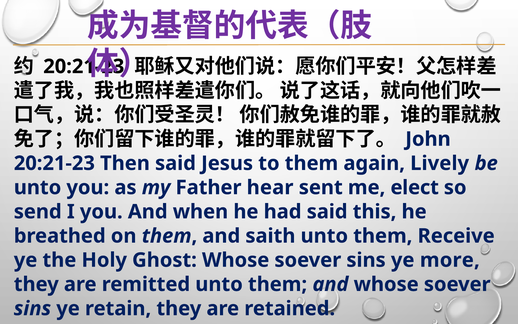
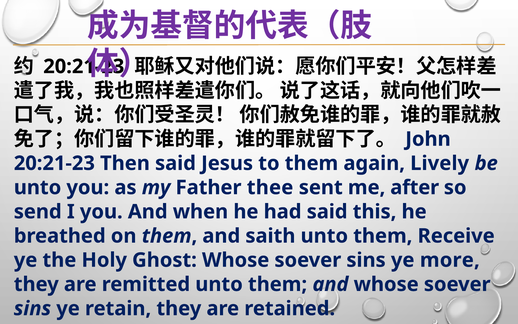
hear: hear -> thee (270, 187)
elect: elect -> after (415, 187)
